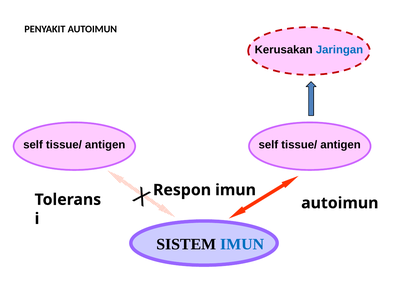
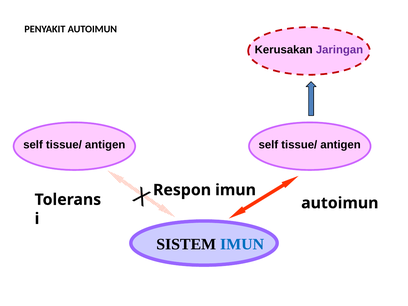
Jaringan colour: blue -> purple (339, 50)
